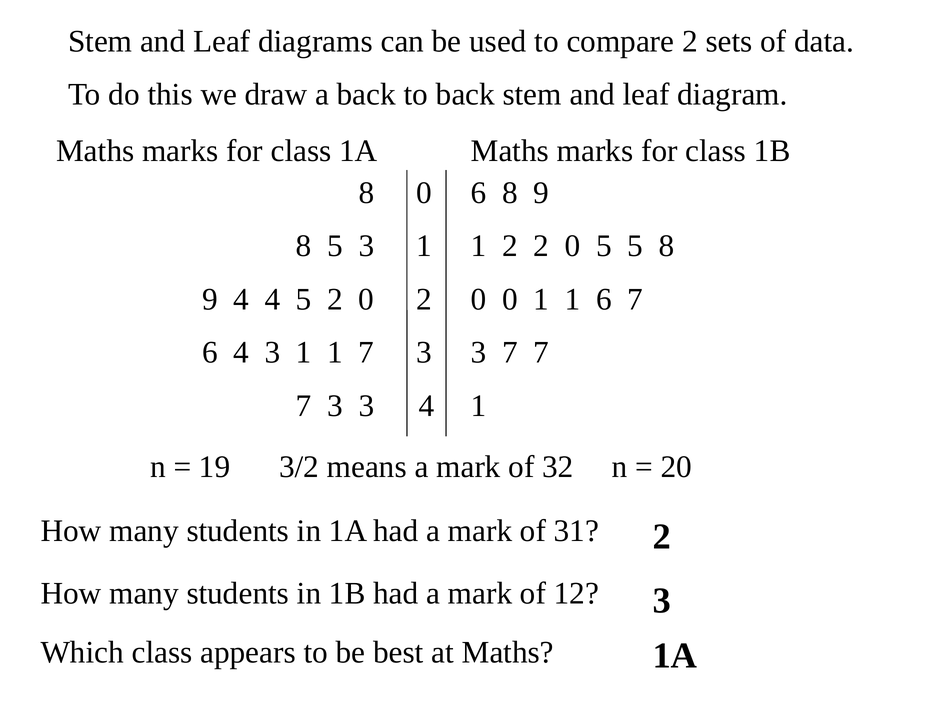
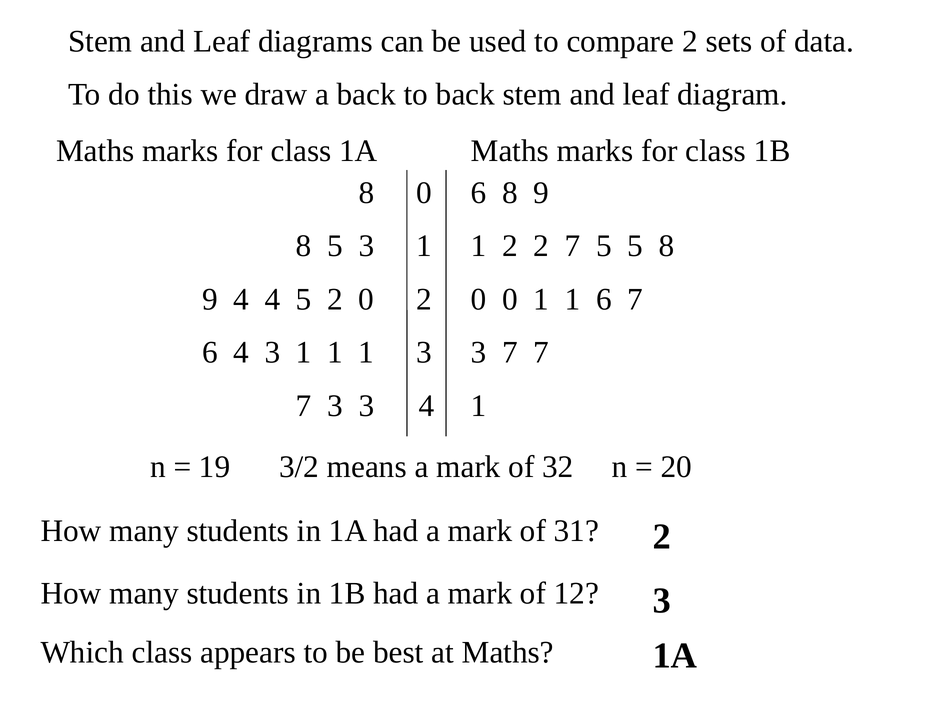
2 2 0: 0 -> 7 (573, 246)
1 1 7: 7 -> 1 (366, 352)
